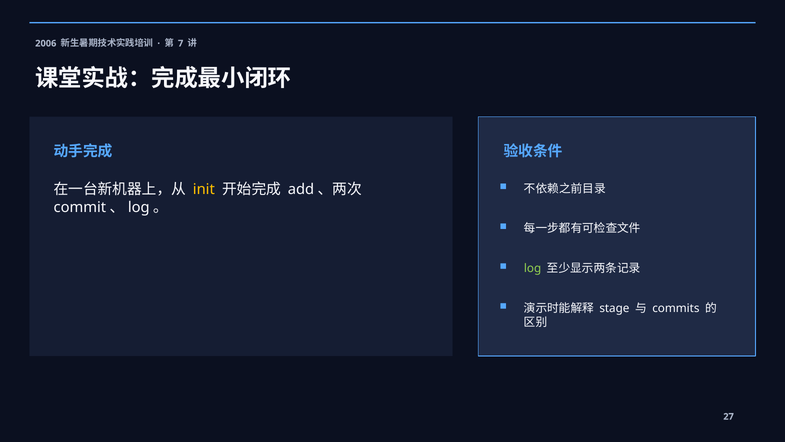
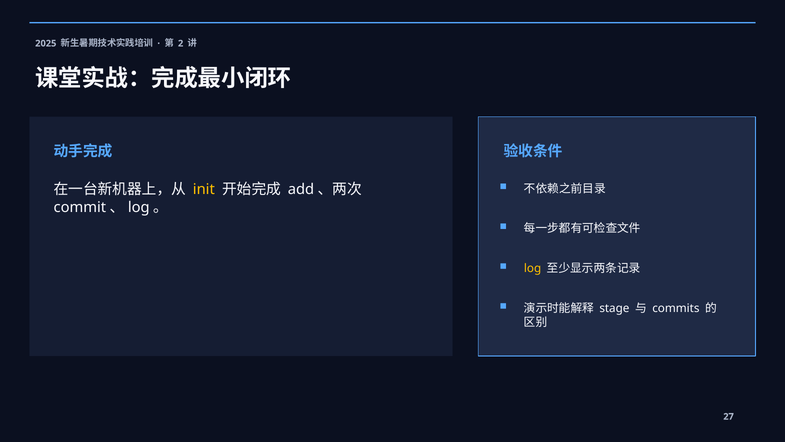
2006: 2006 -> 2025 (46, 43)
7: 7 -> 2 (181, 43)
log colour: light green -> yellow (533, 268)
